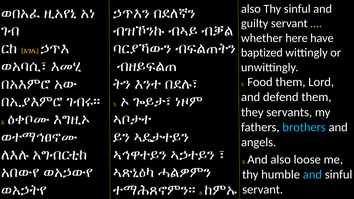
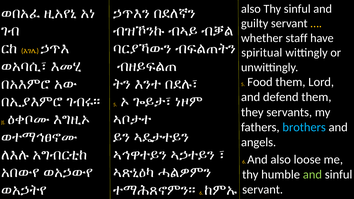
here: here -> staff (297, 38)
baptized: baptized -> spiritual (262, 53)
and colour: light blue -> light green (312, 175)
